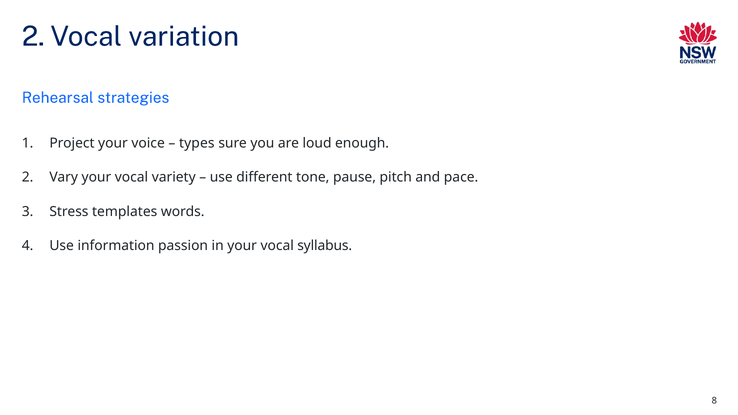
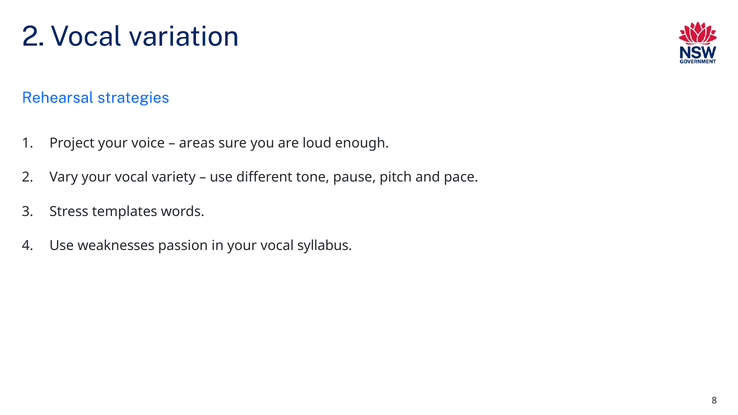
types: types -> areas (197, 143)
information: information -> weaknesses (116, 246)
